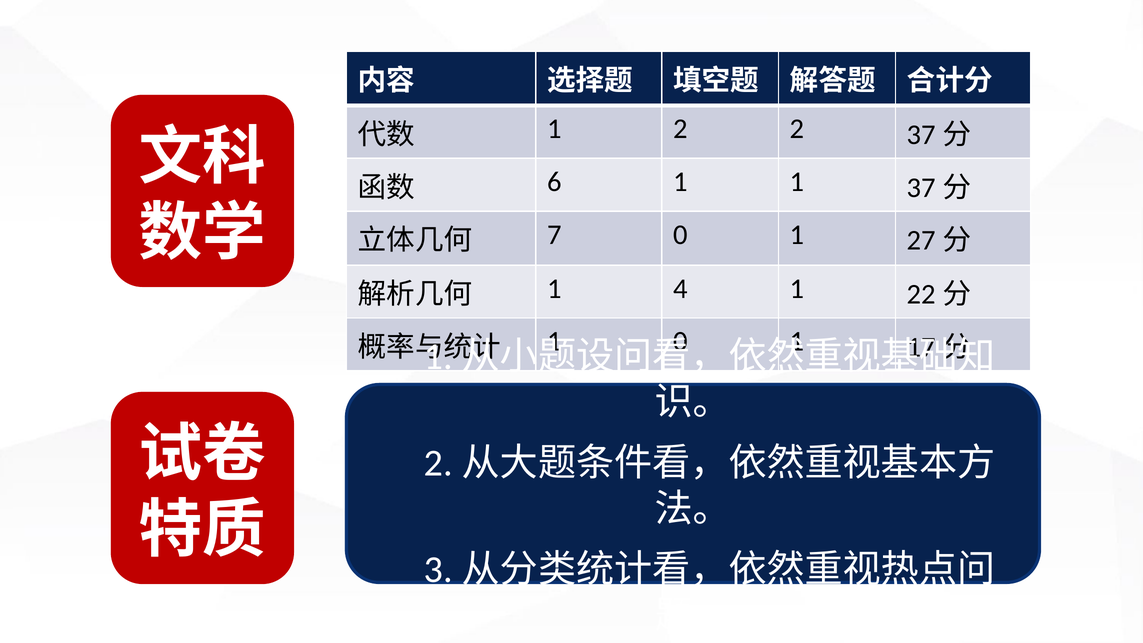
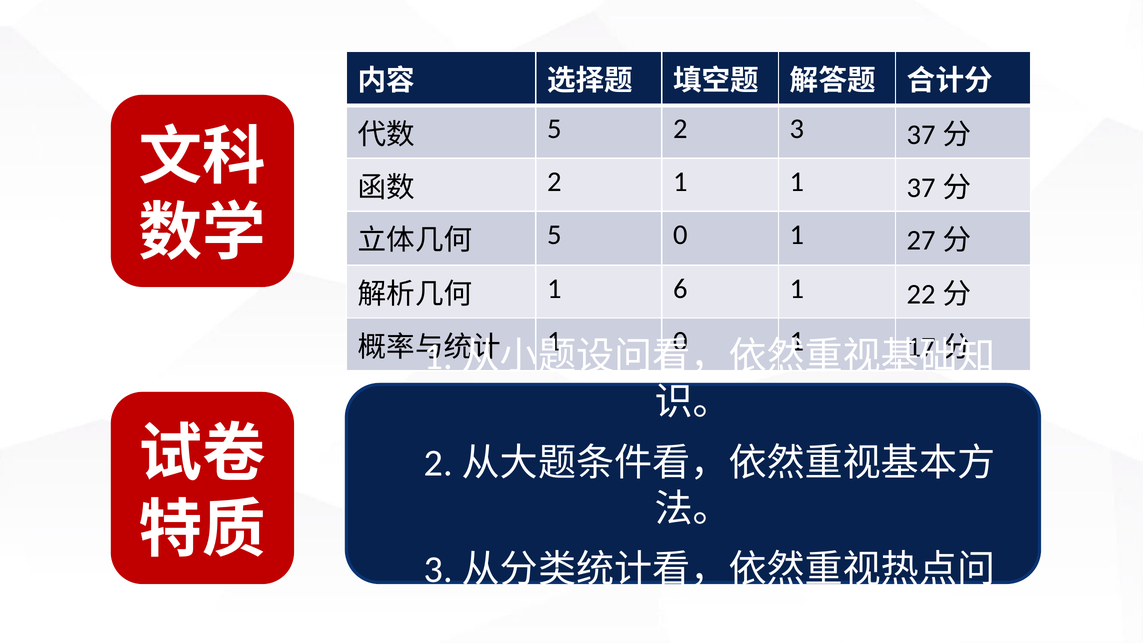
1: 1 -> 5 (554, 129)
2 2: 2 -> 3 (797, 129)
6: 6 -> 2 (554, 182)
7: 7 -> 5 (554, 235)
4: 4 -> 6 (680, 289)
